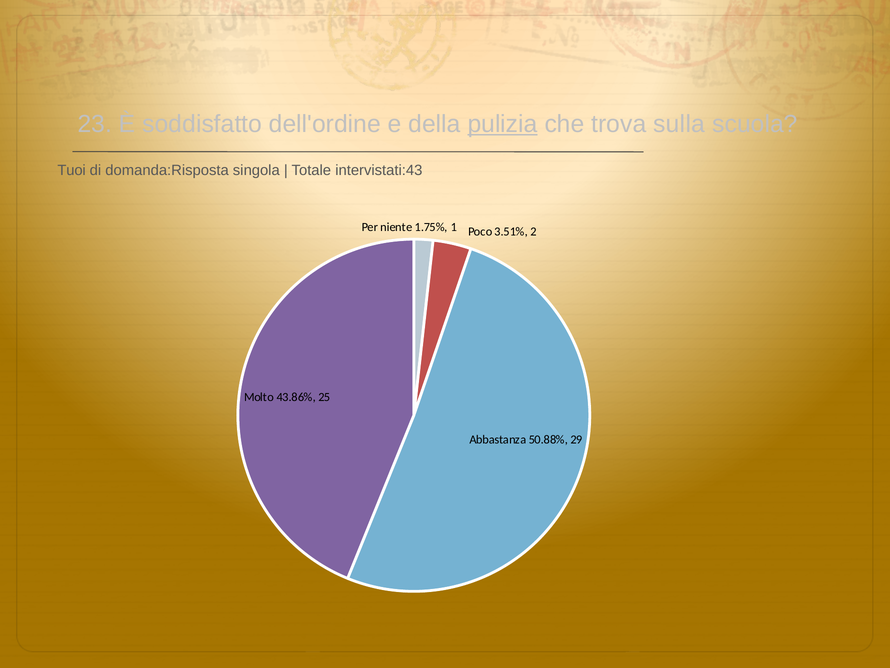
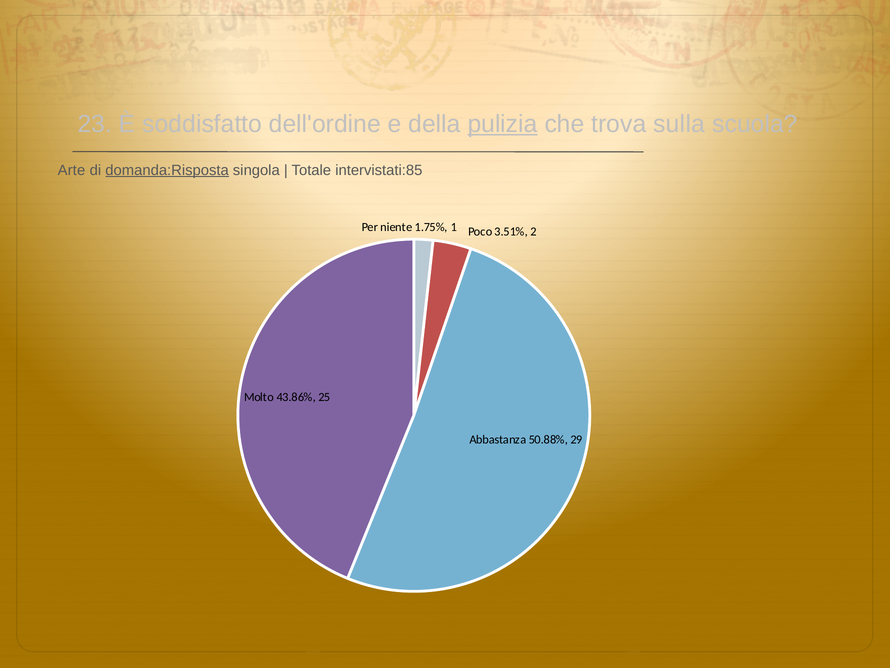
Tuoi: Tuoi -> Arte (71, 170)
domanda:Risposta underline: none -> present (167, 170)
intervistati:43: intervistati:43 -> intervistati:85 (379, 170)
